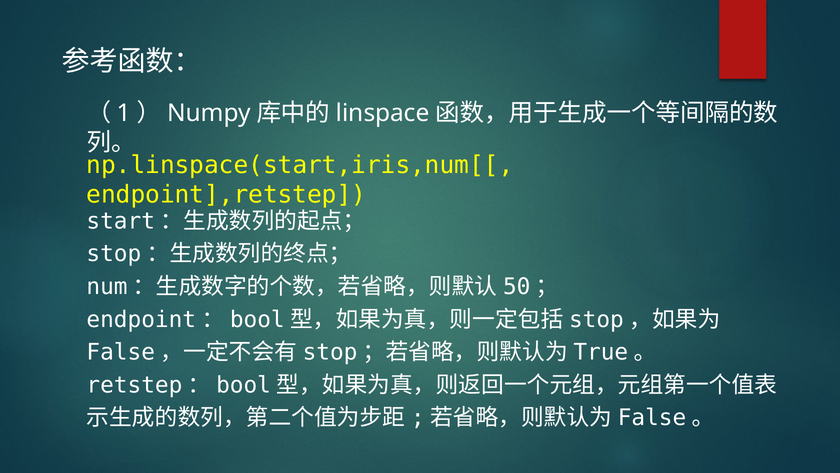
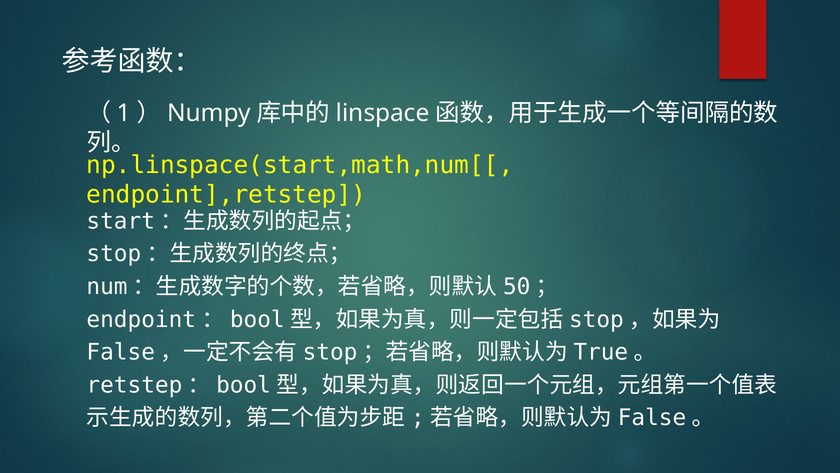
np.linspace(start,iris,num[[: np.linspace(start,iris,num[[ -> np.linspace(start,math,num[[ (300, 165)
